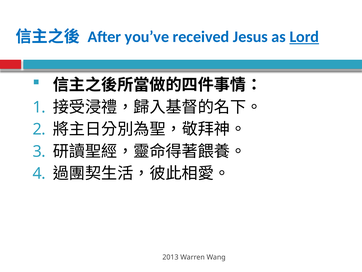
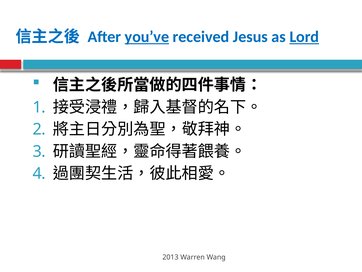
you’ve underline: none -> present (147, 37)
